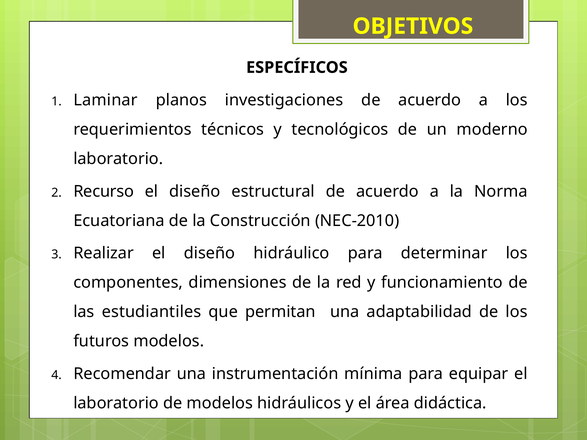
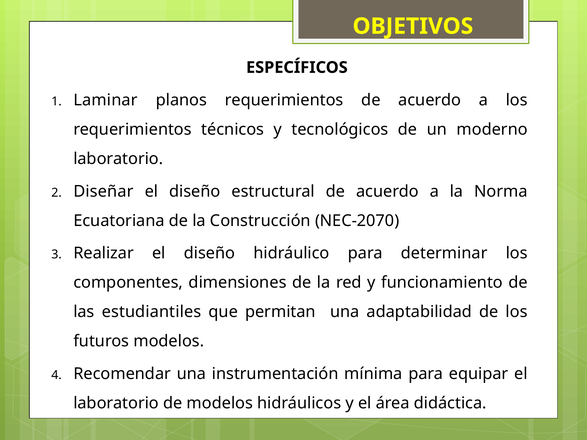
planos investigaciones: investigaciones -> requerimientos (284, 100)
Recurso: Recurso -> Diseñar (104, 191)
NEC-2010: NEC-2010 -> NEC-2070 (357, 221)
